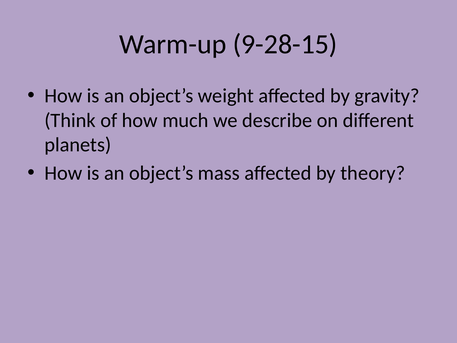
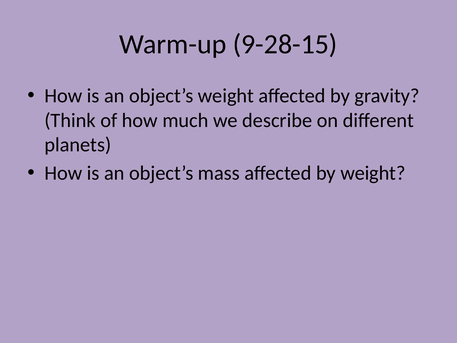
by theory: theory -> weight (373, 173)
